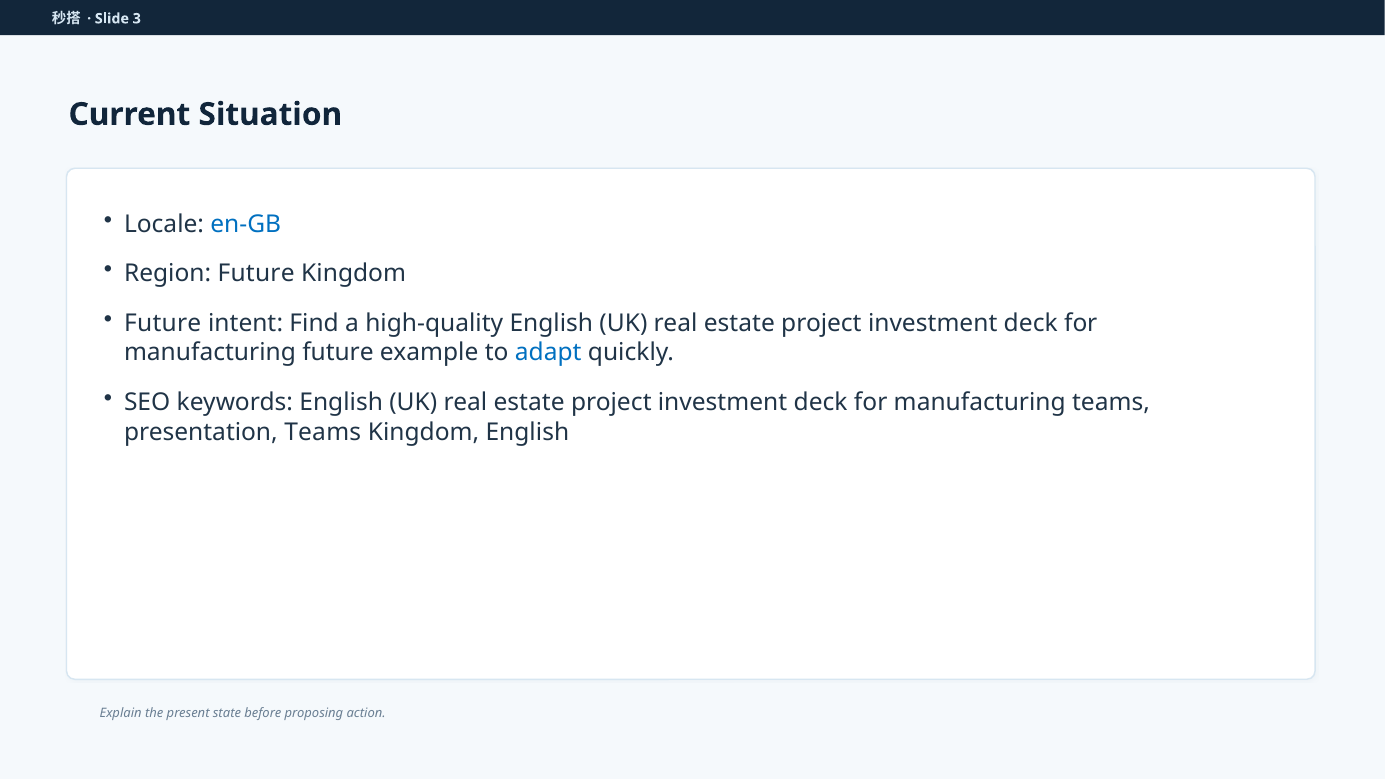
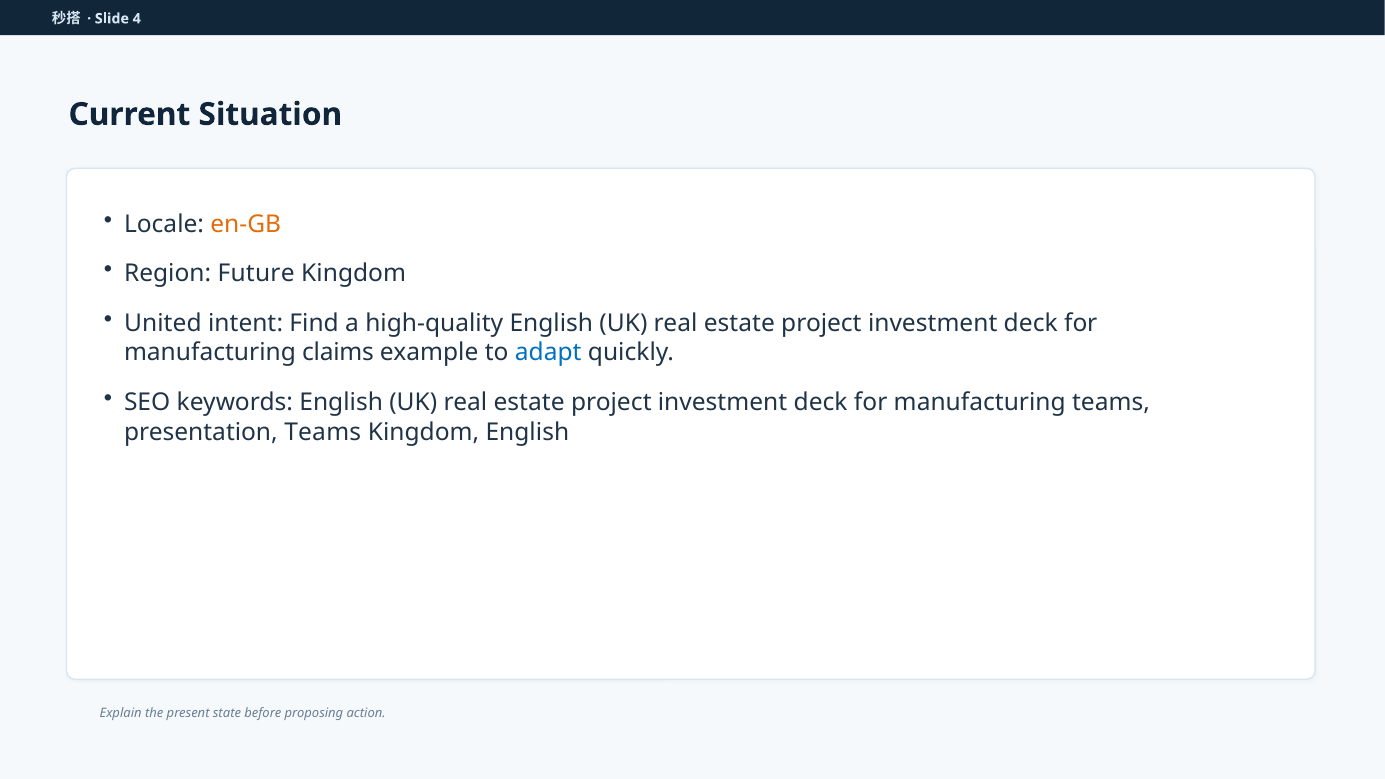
3: 3 -> 4 (137, 19)
en-GB colour: blue -> orange (246, 224)
Future: Future -> United (163, 323)
manufacturing future: future -> claims (338, 353)
